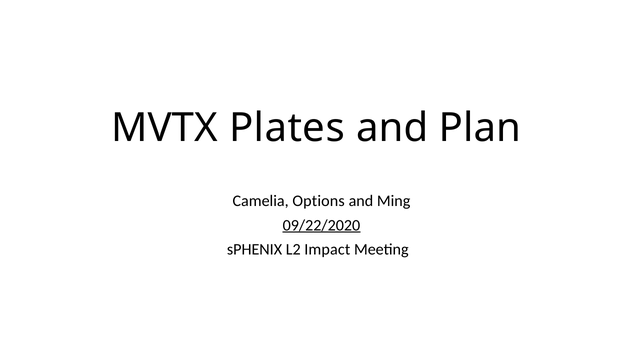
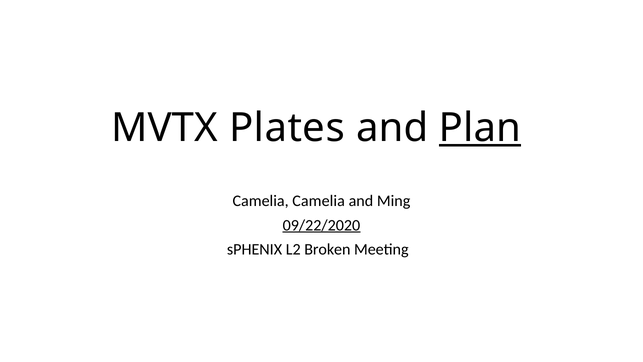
Plan underline: none -> present (480, 128)
Camelia Options: Options -> Camelia (319, 201)
Impact: Impact -> Broken (327, 249)
